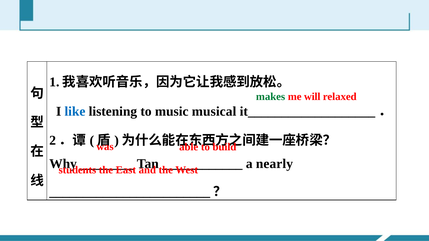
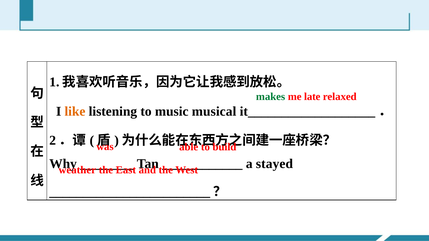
will: will -> late (312, 97)
like colour: blue -> orange (75, 111)
nearly: nearly -> stayed (274, 164)
students: students -> weather (77, 170)
